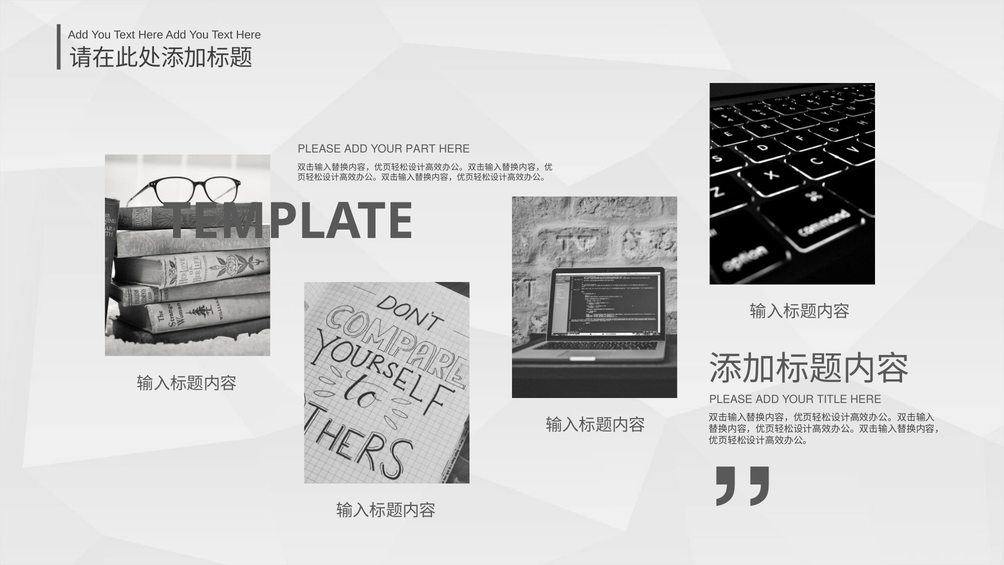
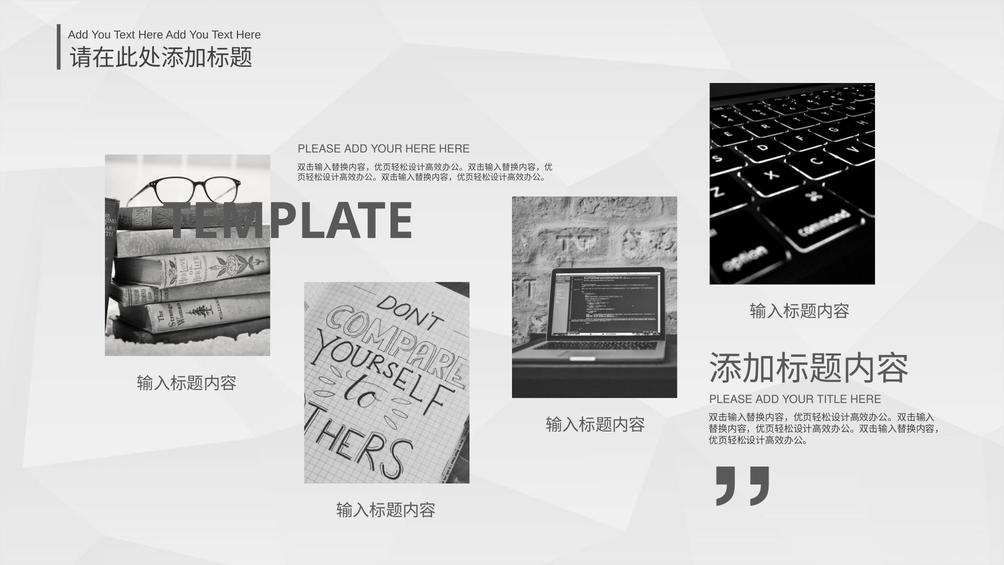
YOUR PART: PART -> HERE (421, 149)
